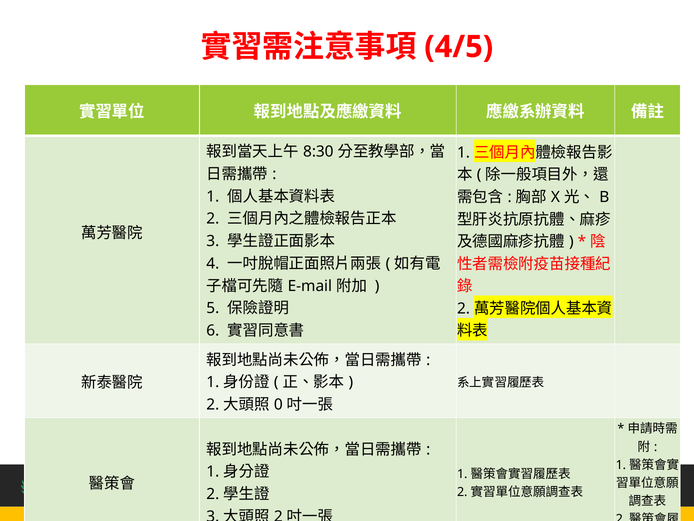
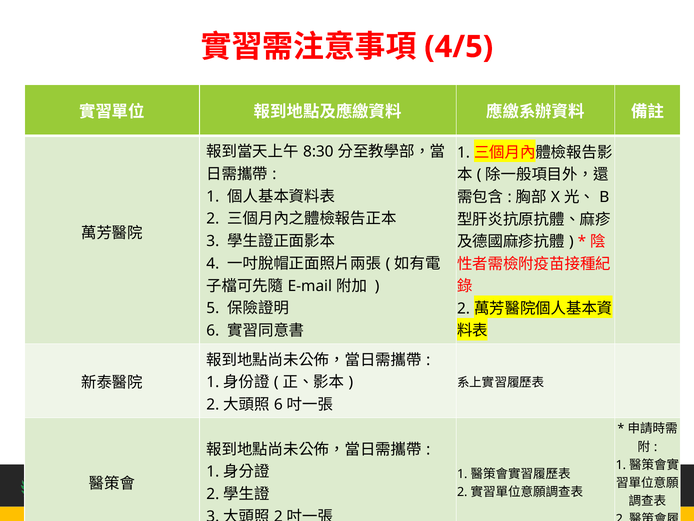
0: 0 -> 6 (278, 404)
